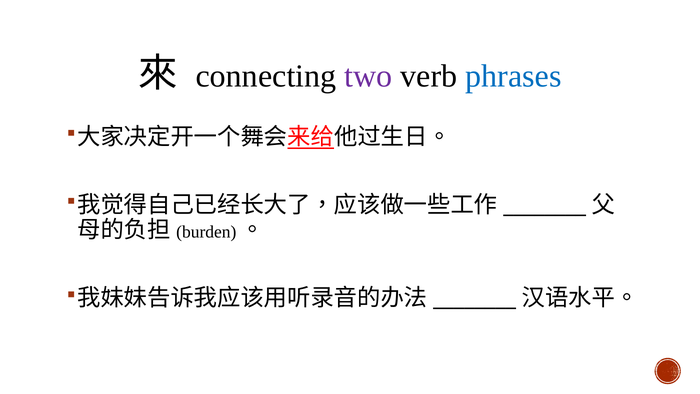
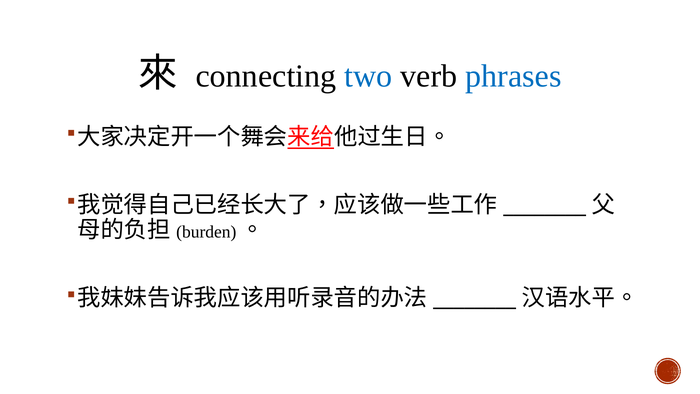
two colour: purple -> blue (368, 76)
